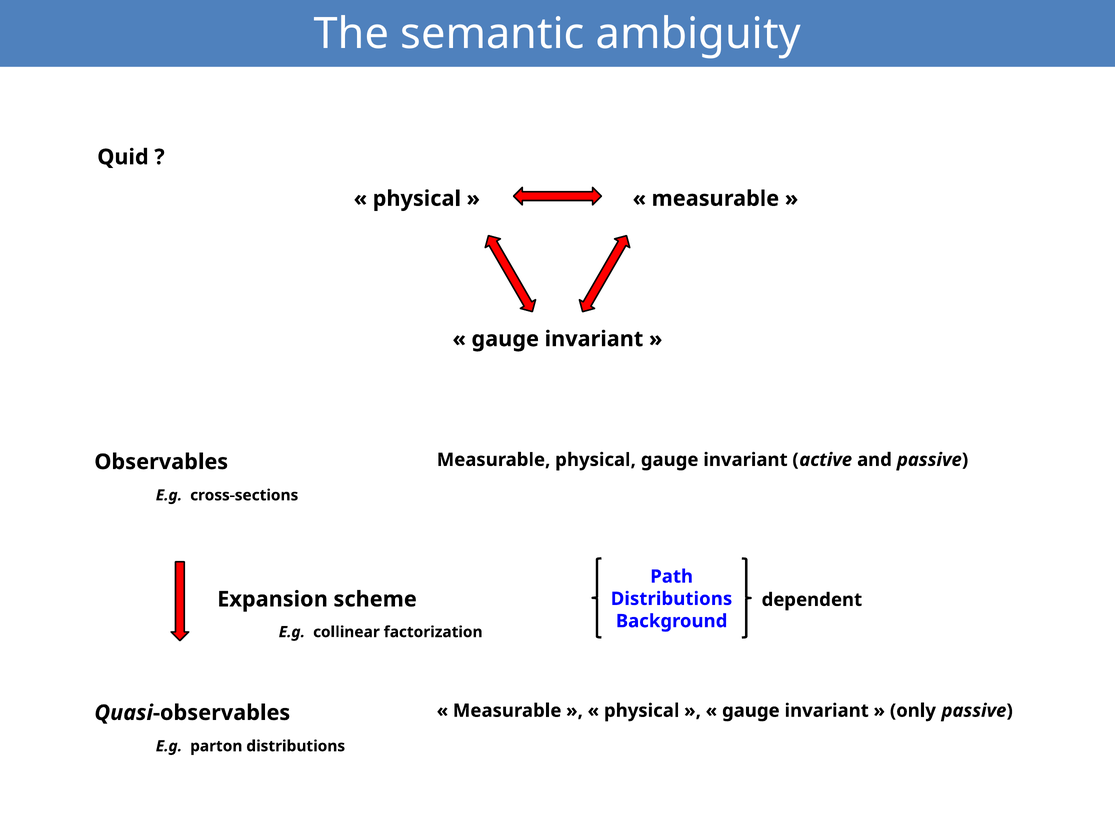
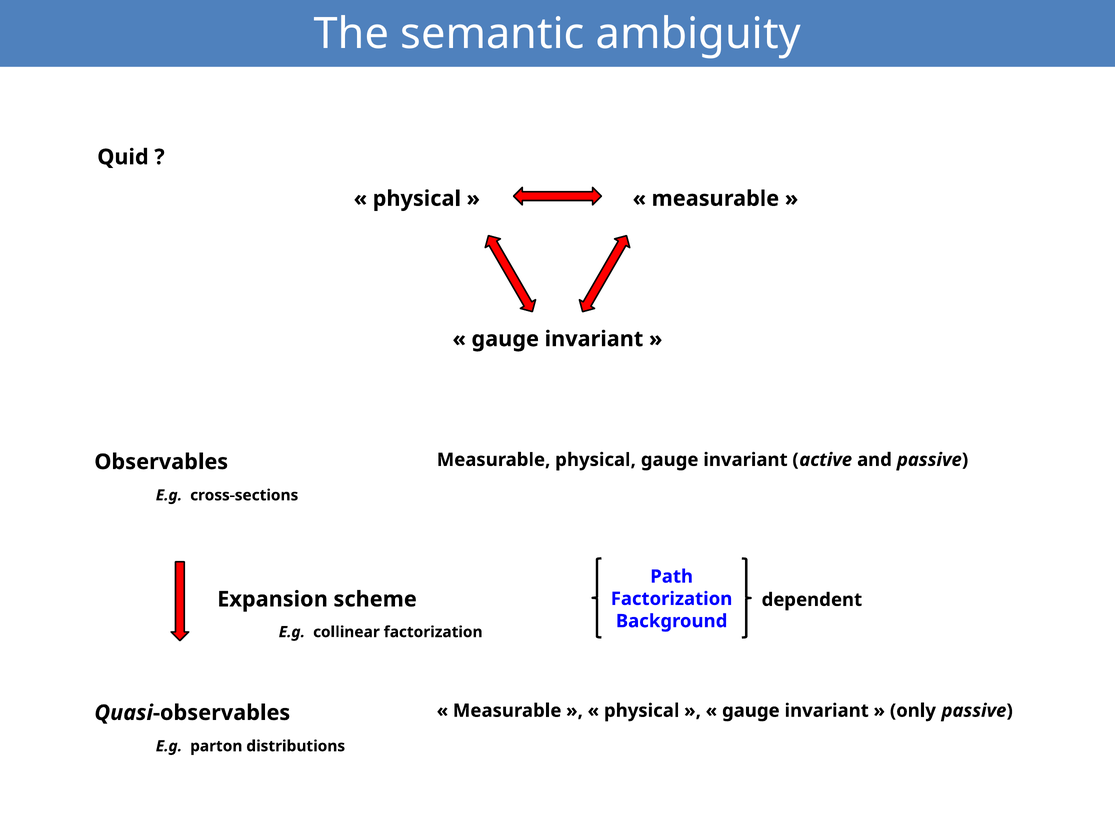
Distributions: Distributions -> Factorization (672, 599)
